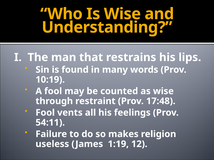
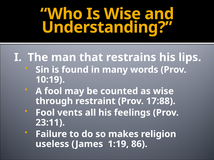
17:48: 17:48 -> 17:88 (161, 101)
54:11: 54:11 -> 23:11 (50, 123)
12: 12 -> 86 (139, 144)
